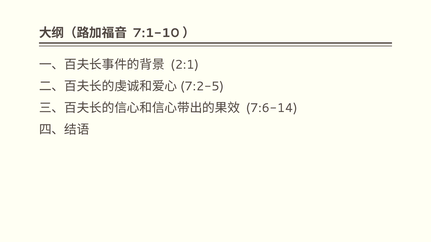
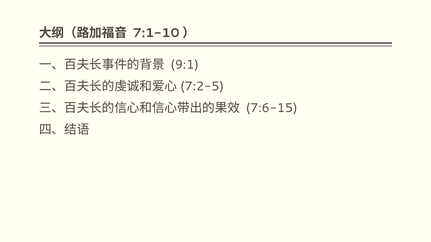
2:1: 2:1 -> 9:1 (185, 65)
7:6-14: 7:6-14 -> 7:6-15 (272, 108)
